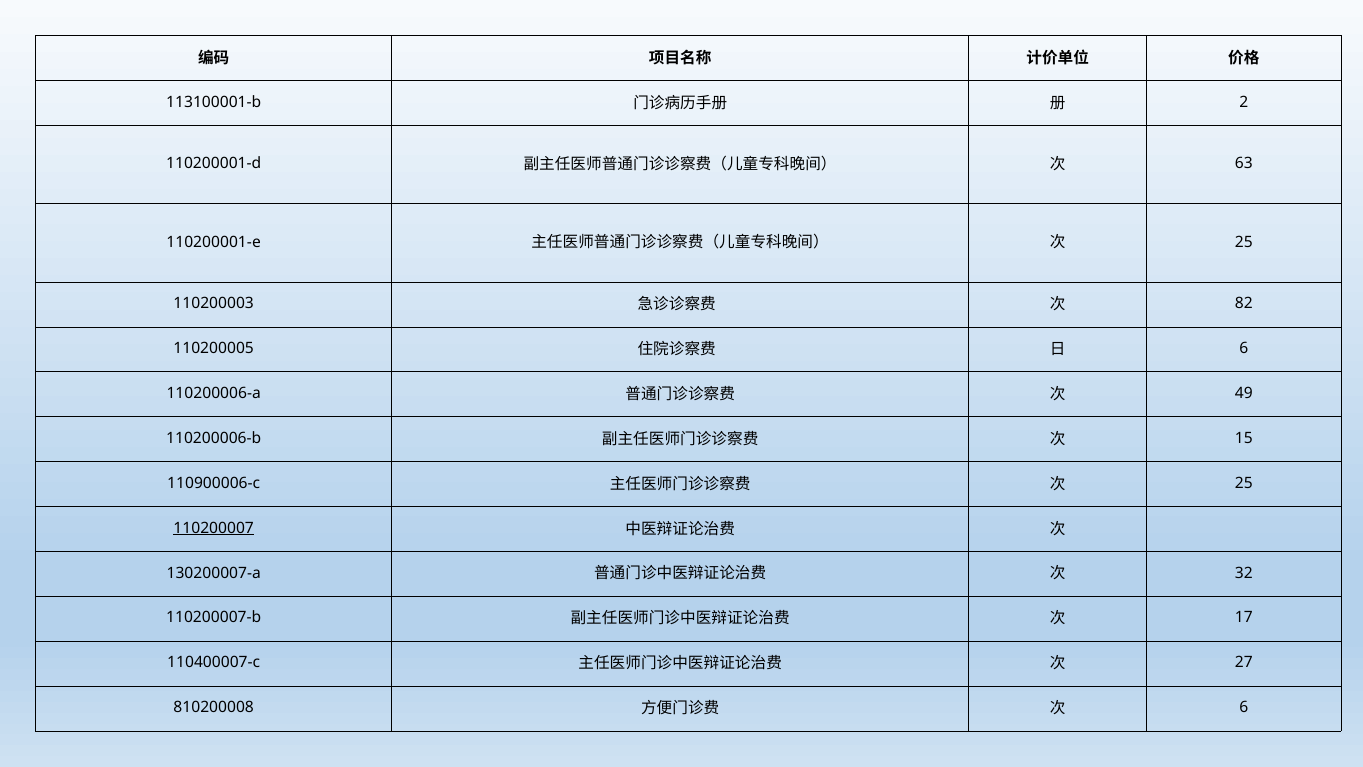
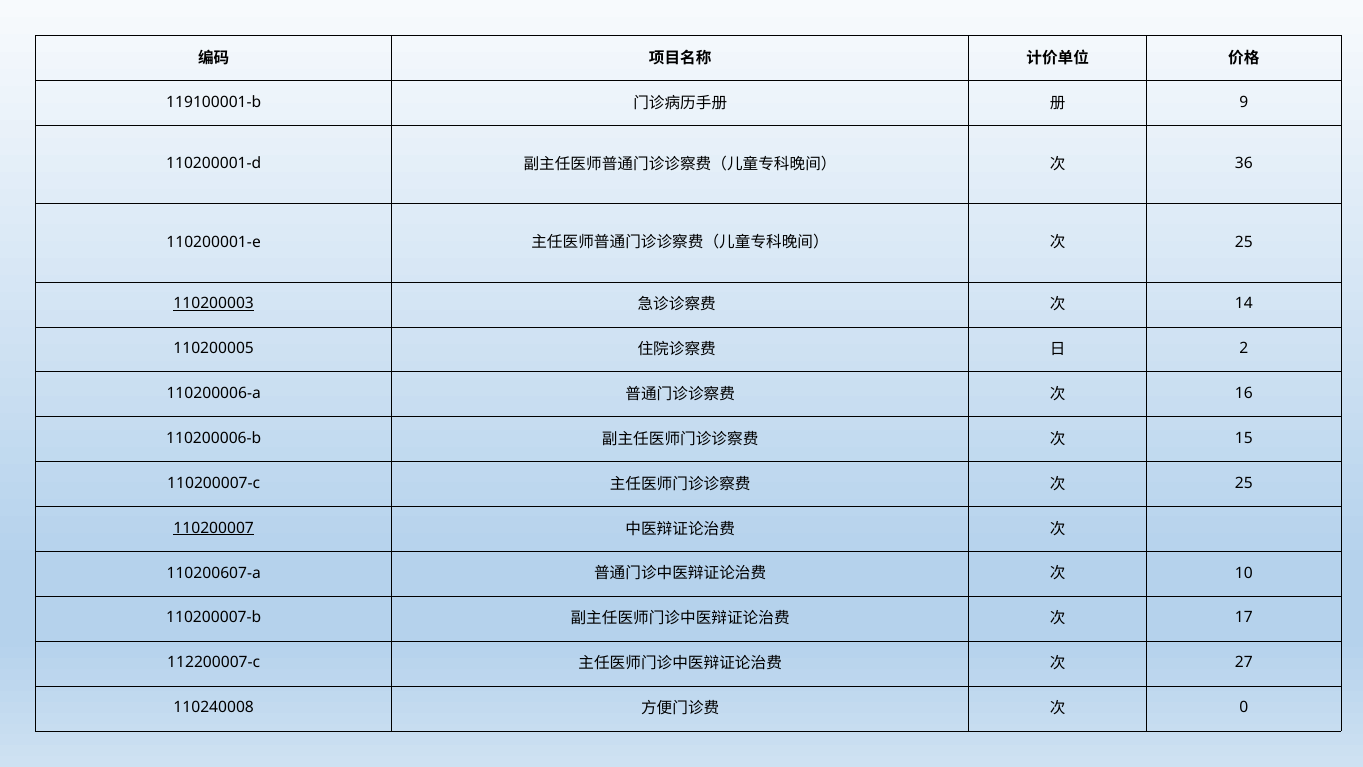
113100001-b: 113100001-b -> 119100001-b (214, 102)
2: 2 -> 9 (1244, 102)
63: 63 -> 36 (1244, 164)
110200003 underline: none -> present (214, 303)
82: 82 -> 14 (1244, 303)
6: 6 -> 2 (1244, 348)
49: 49 -> 16 (1244, 393)
110900006-c: 110900006-c -> 110200007-c (214, 483)
130200007-a: 130200007-a -> 110200607-a (214, 573)
32: 32 -> 10 (1244, 573)
110400007-c: 110400007-c -> 112200007-c (214, 662)
810200008: 810200008 -> 110240008 (214, 707)
6: 6 -> 0 (1244, 707)
